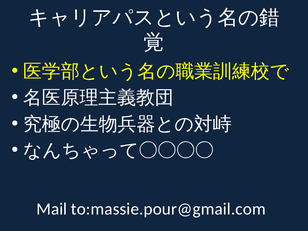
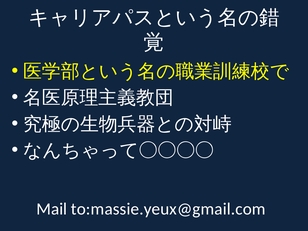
to:massie.pour@gmail.com: to:massie.pour@gmail.com -> to:massie.yeux@gmail.com (168, 209)
